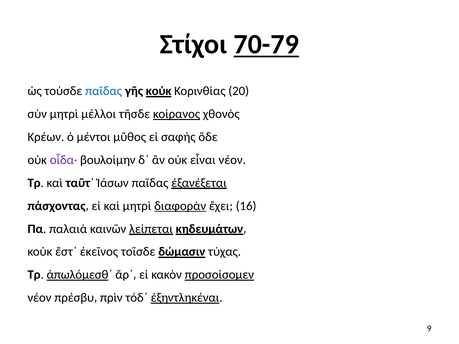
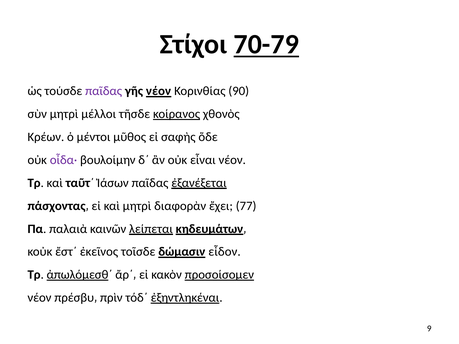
παῖδας colour: blue -> purple (104, 91)
γῆς κοὐκ: κοὐκ -> νέον (159, 91)
20: 20 -> 90 (239, 91)
διαφορὰν underline: present -> none (180, 206)
16: 16 -> 77 (246, 206)
τύχας: τύχας -> εἶδον (225, 252)
